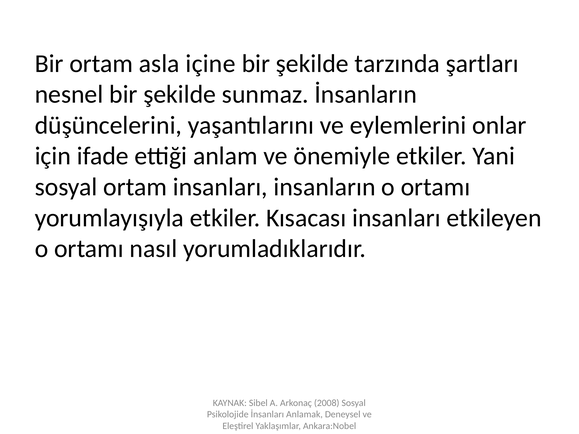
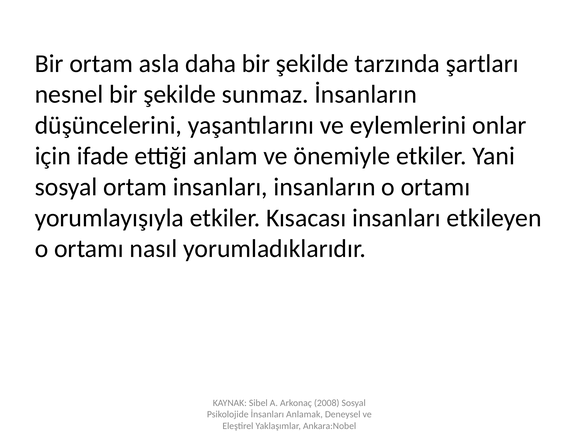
içine: içine -> daha (211, 64)
